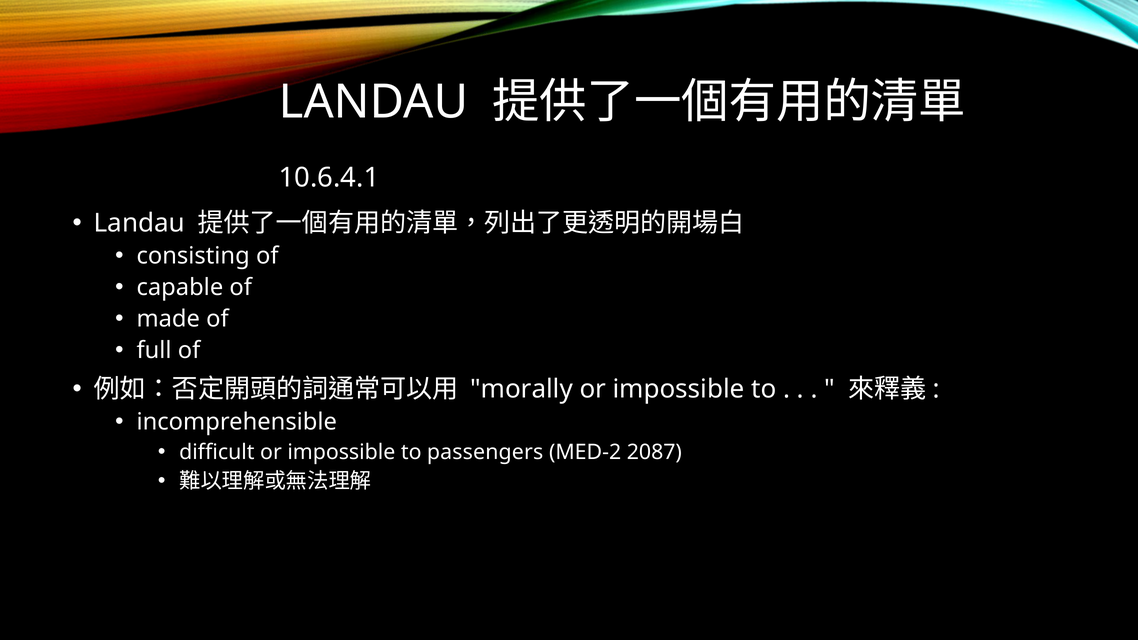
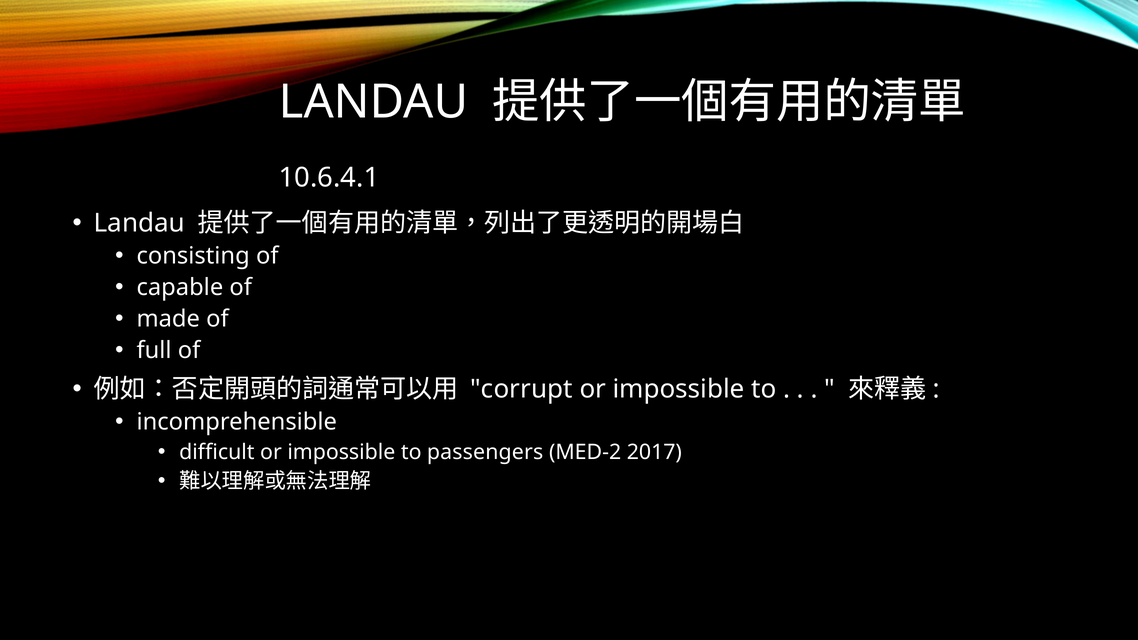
morally: morally -> corrupt (521, 389)
2087: 2087 -> 2017 (654, 452)
